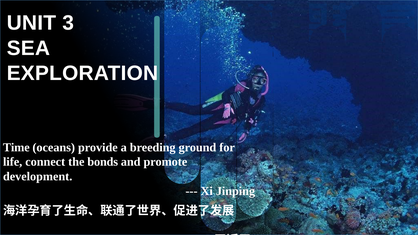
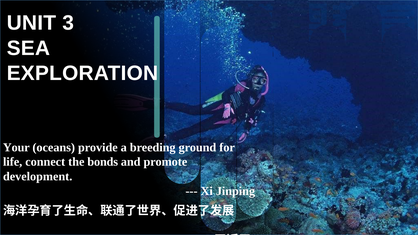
Time: Time -> Your (16, 147)
